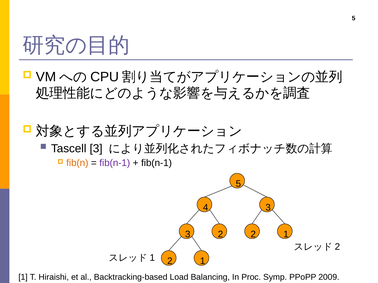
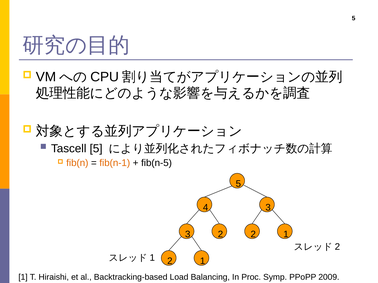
Tascell 3: 3 -> 5 (96, 149)
fib(n-1 colour: purple -> orange (115, 163)
fib(n-1: fib(n-1 -> fib(n-5 (157, 163)
